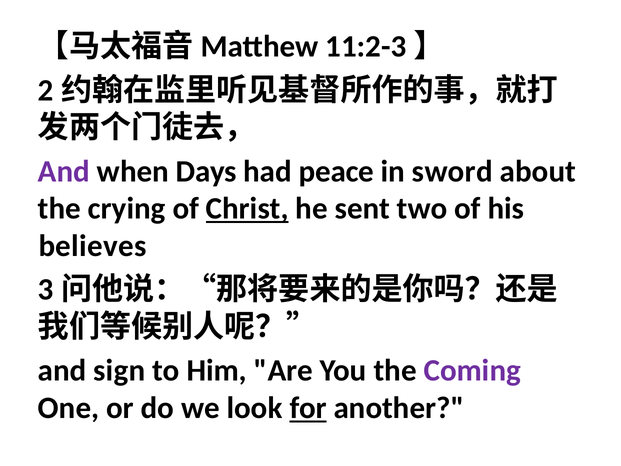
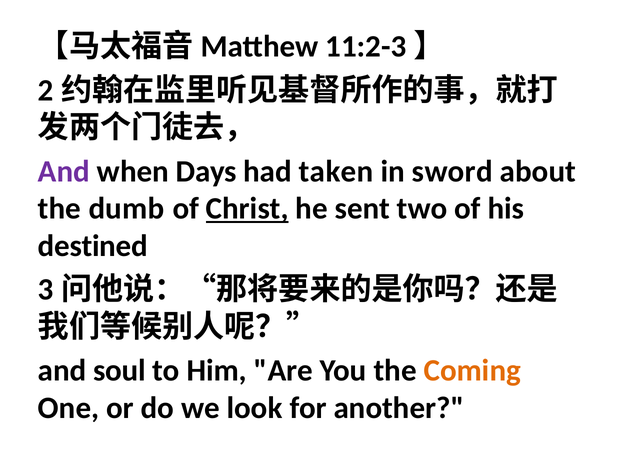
peace: peace -> taken (336, 171)
crying: crying -> dumb (127, 208)
believes: believes -> destined (93, 246)
sign: sign -> soul (120, 370)
Coming colour: purple -> orange (472, 370)
for underline: present -> none (308, 408)
